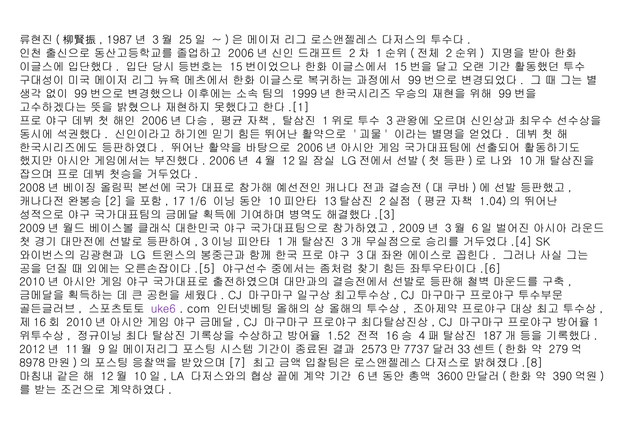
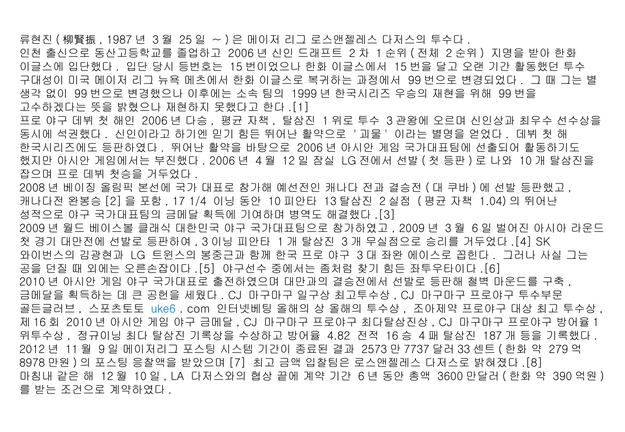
1/6: 1/6 -> 1/4 (198, 202)
uke6 colour: purple -> blue (163, 310)
1.52: 1.52 -> 4.82 (339, 337)
